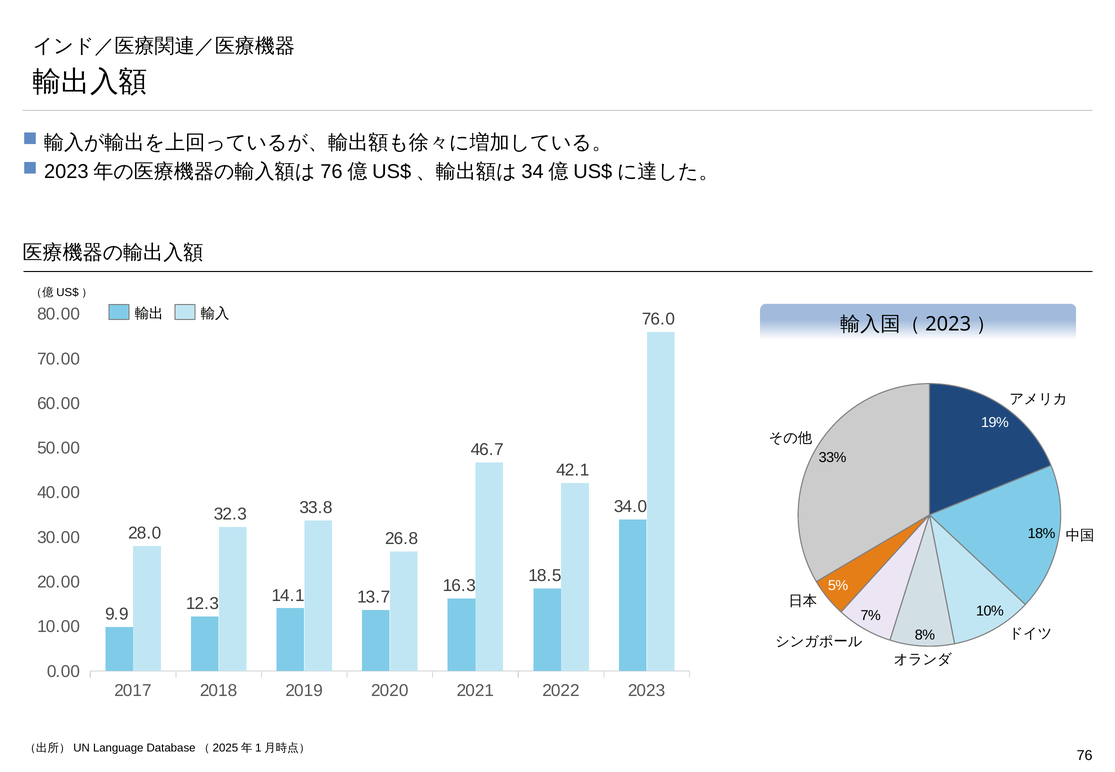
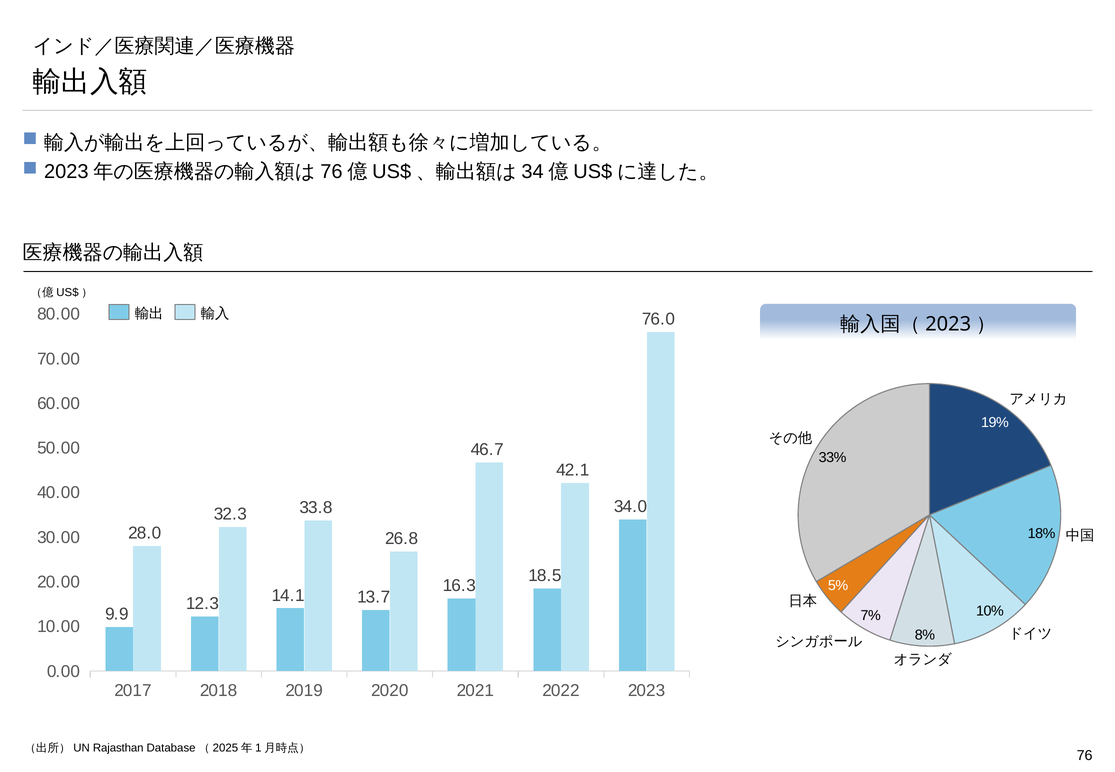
Language: Language -> Rajasthan (118, 748)
